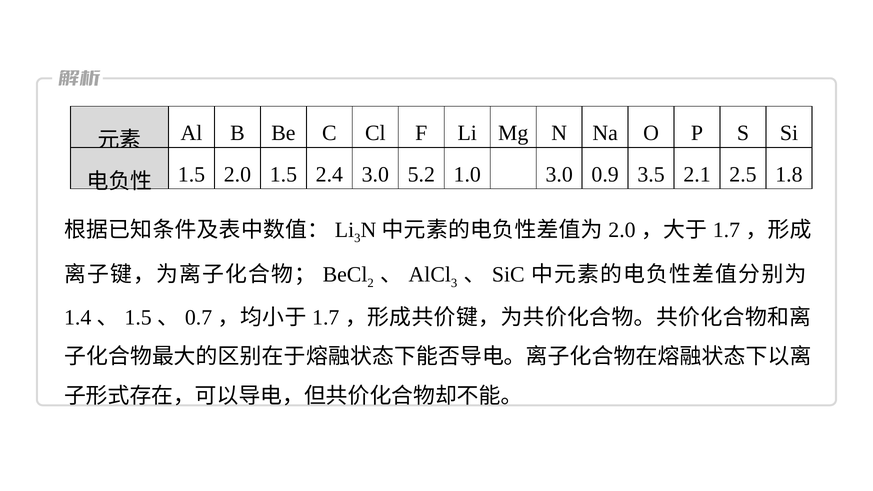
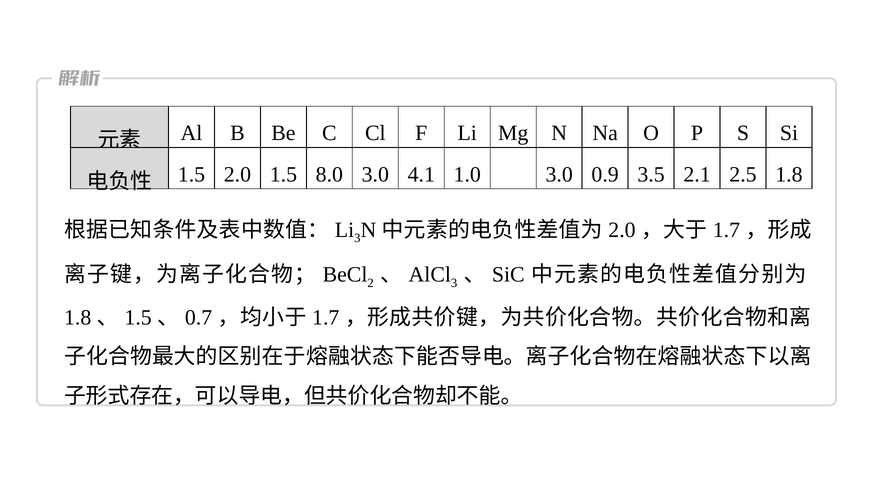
2.4: 2.4 -> 8.0 (329, 174)
5.2: 5.2 -> 4.1 (421, 174)
1.4: 1.4 -> 1.8 (78, 317)
